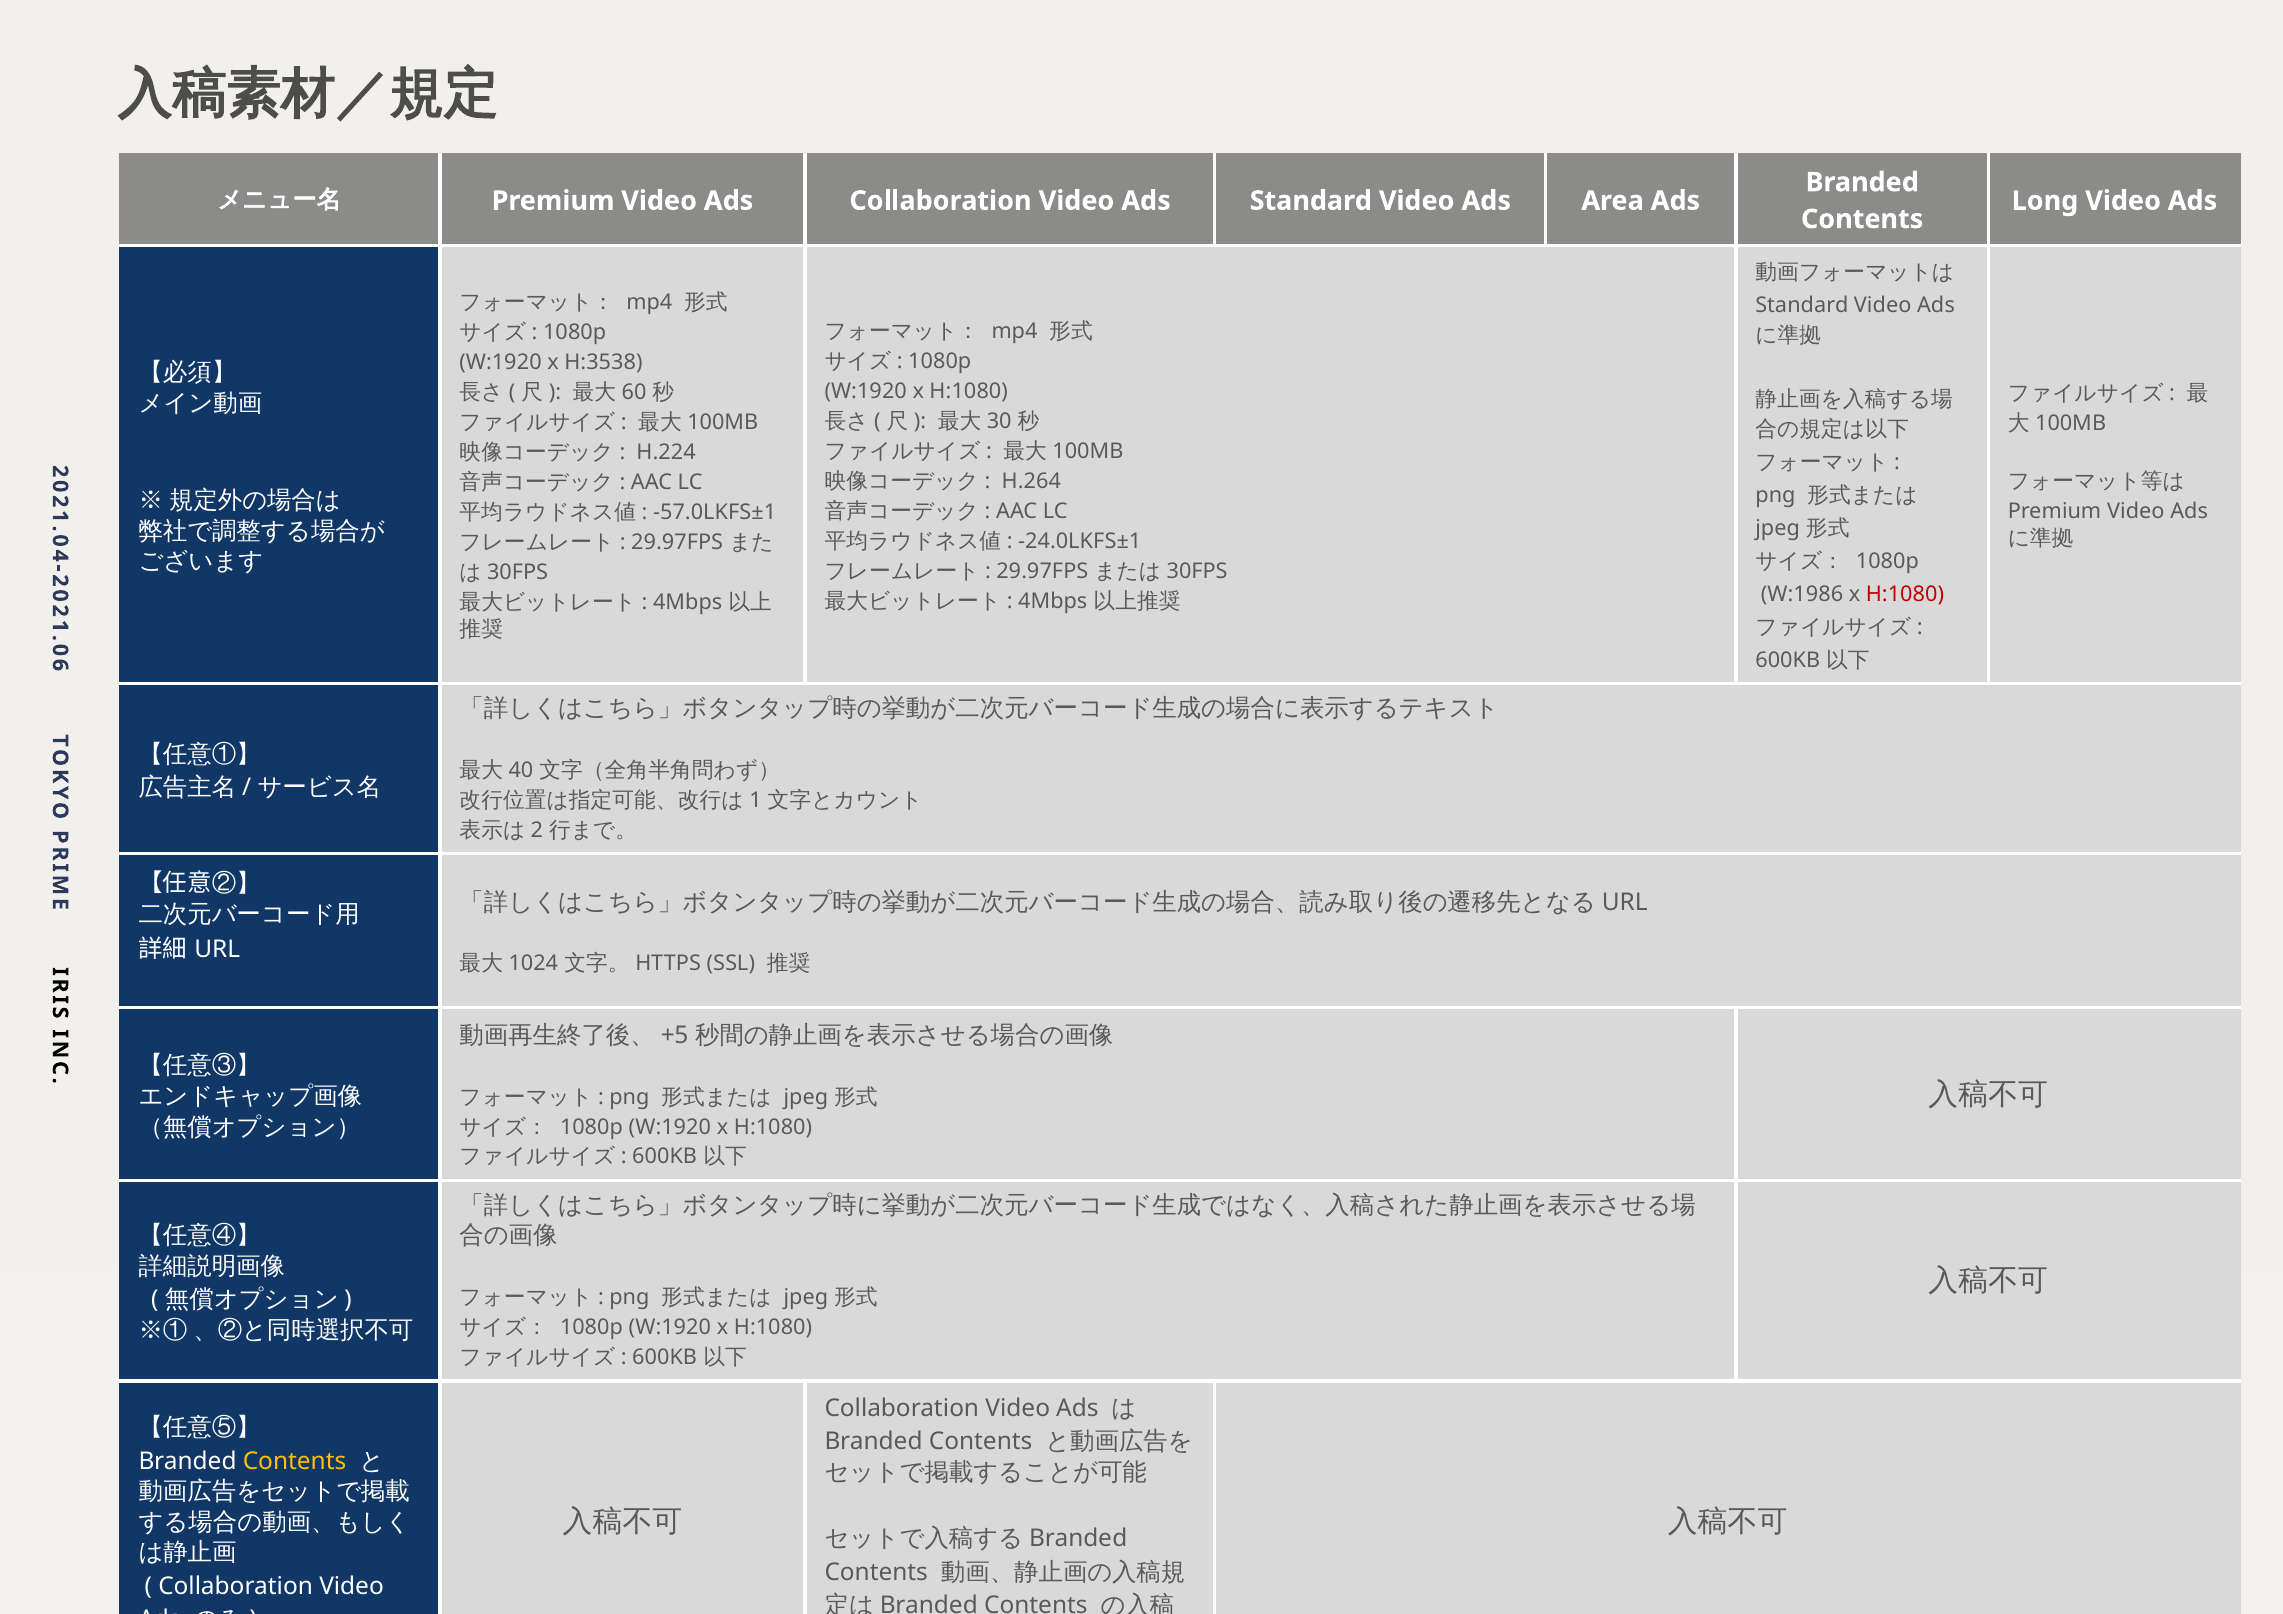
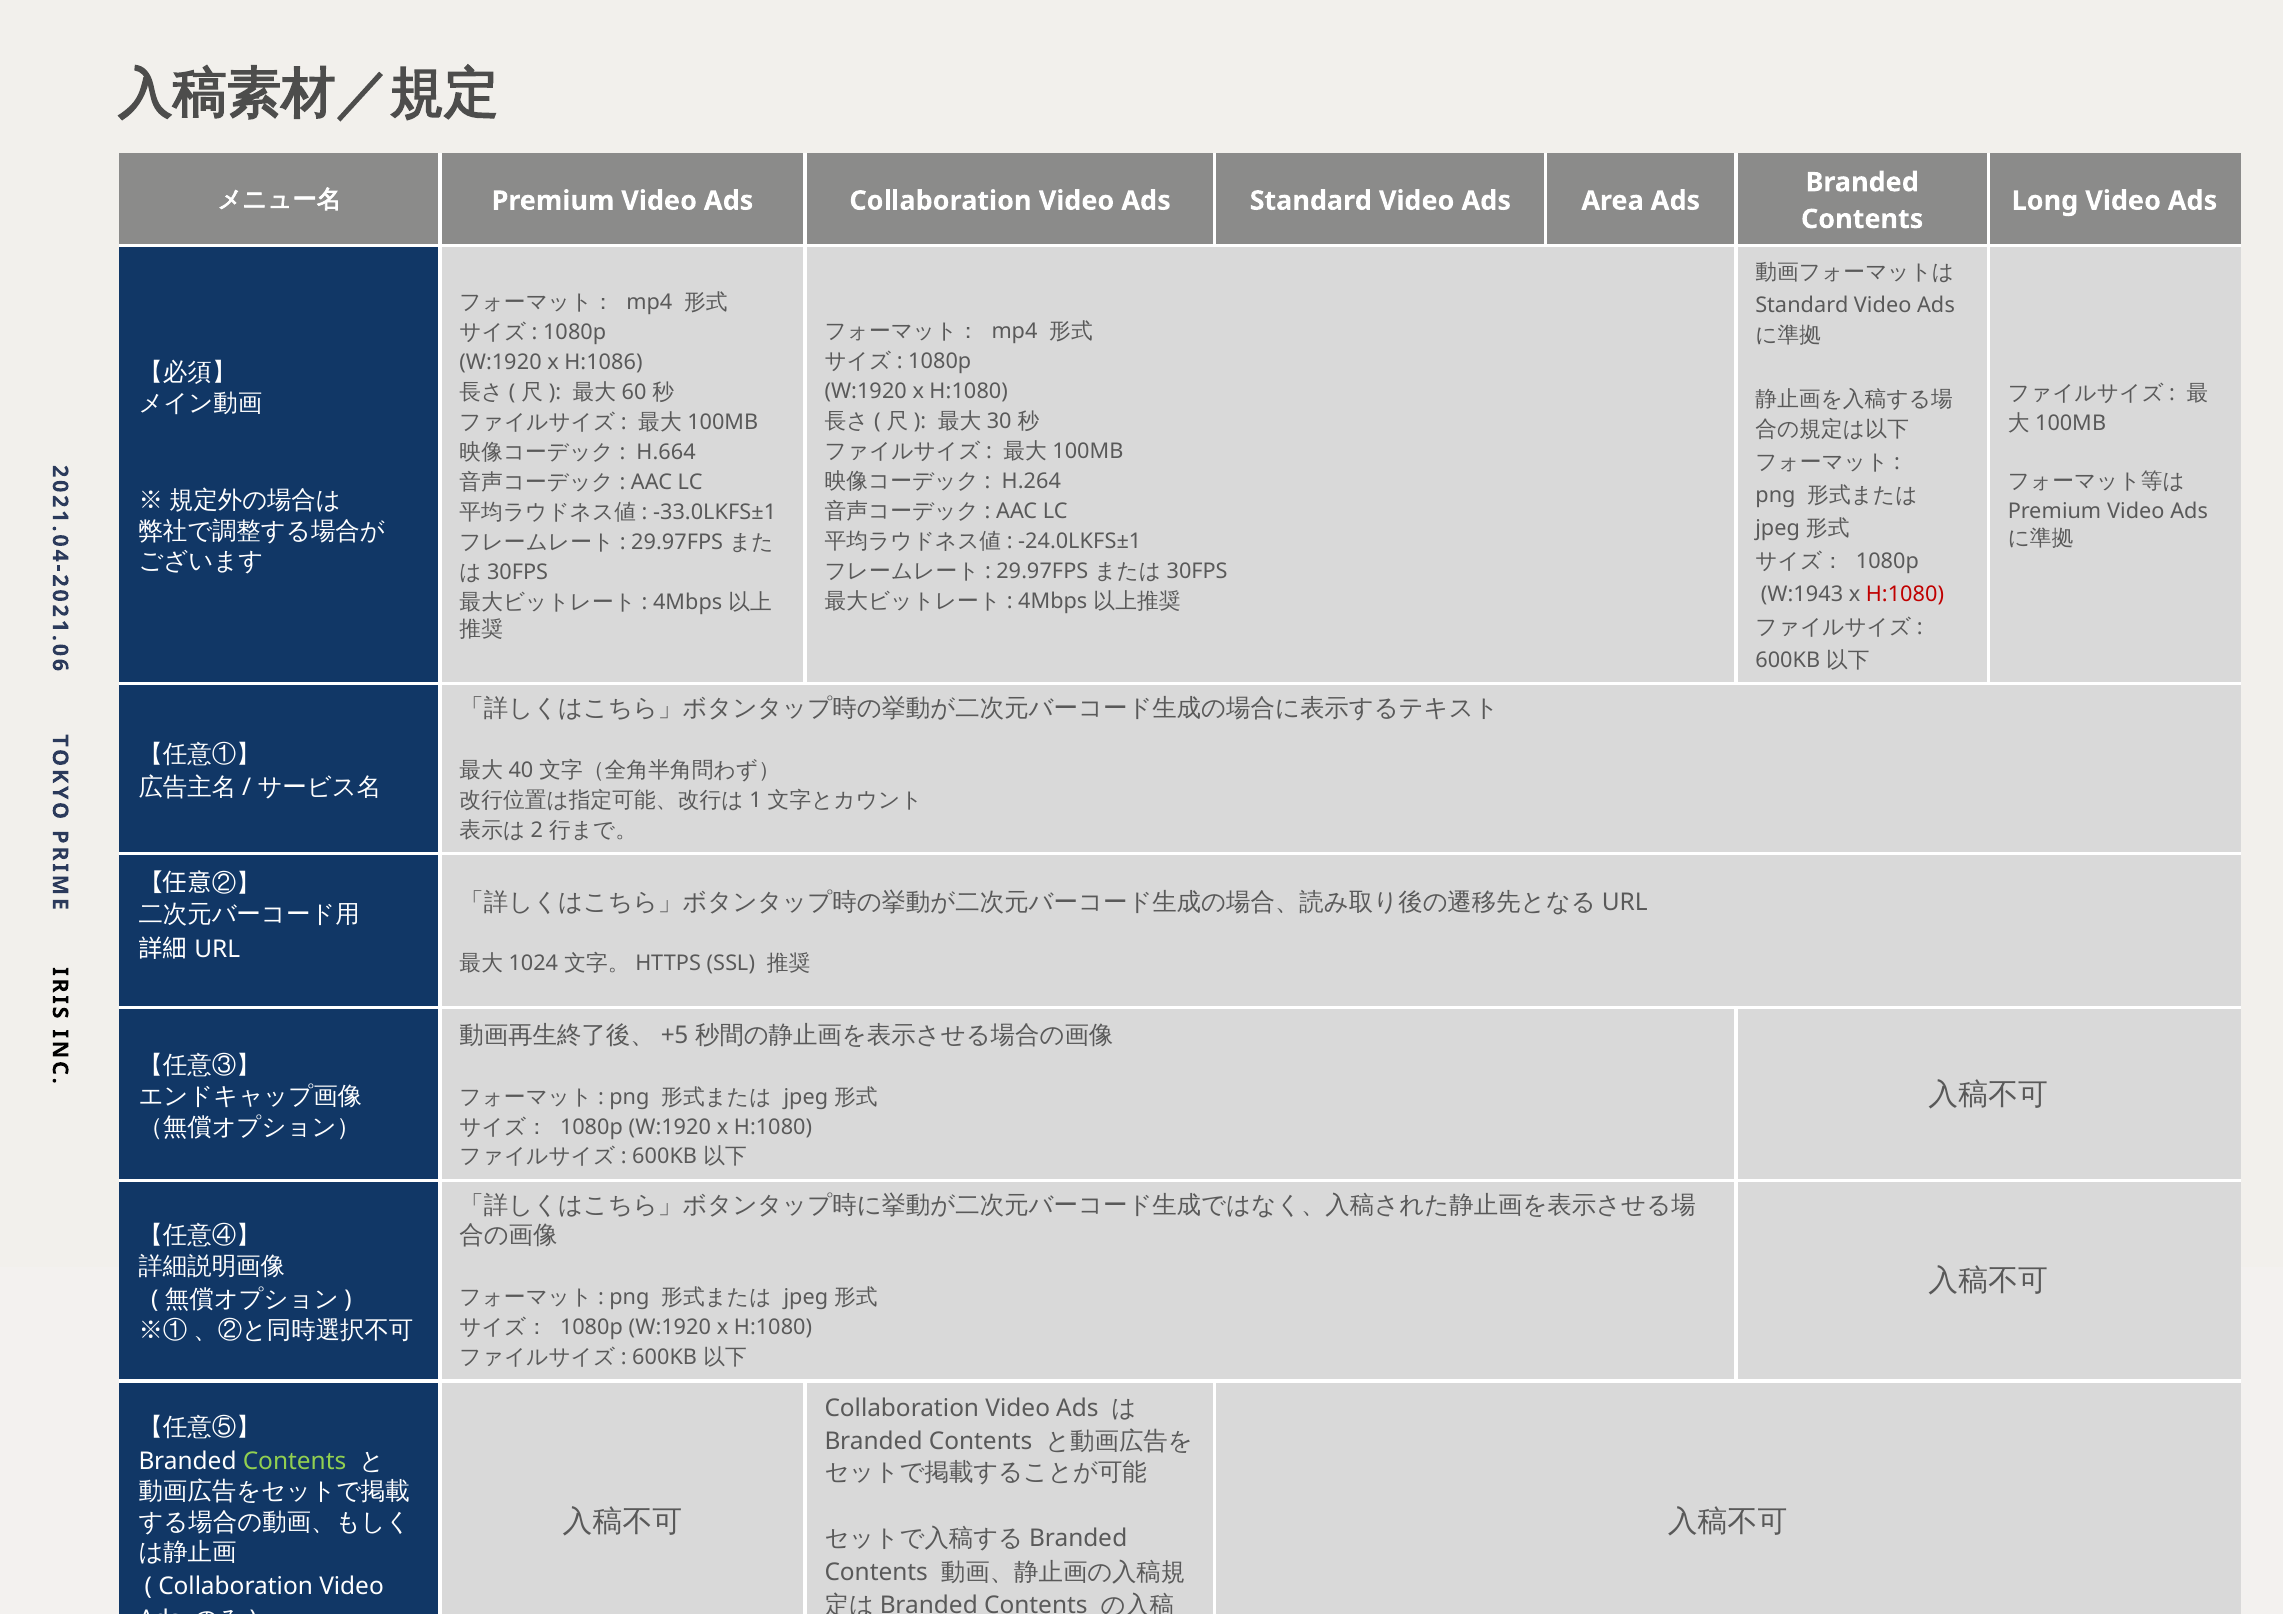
H:3538: H:3538 -> H:1086 (603, 362)
H.224: H.224 -> H.664 (666, 452)
-57.0LKFS±1: -57.0LKFS±1 -> -33.0LKFS±1 (715, 512)
W:1986: W:1986 -> W:1943 (1802, 594)
Contents colour: yellow -> light green (295, 1461)
